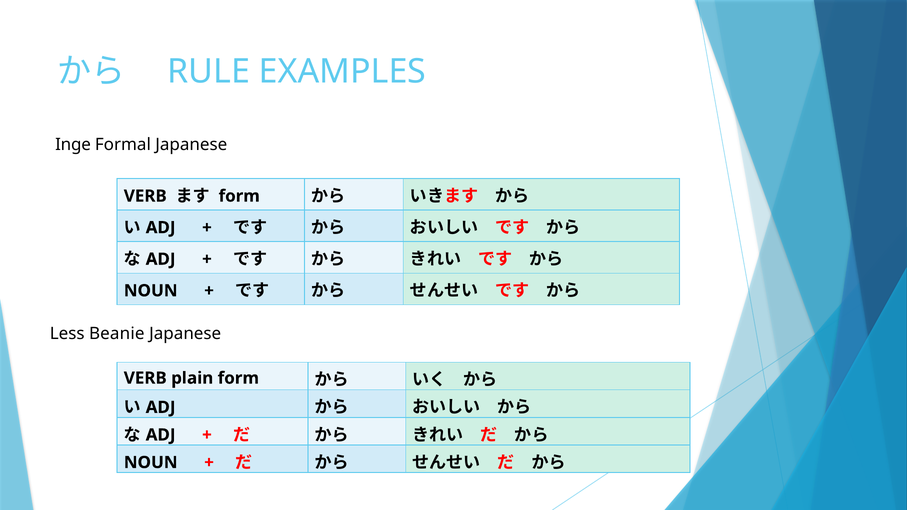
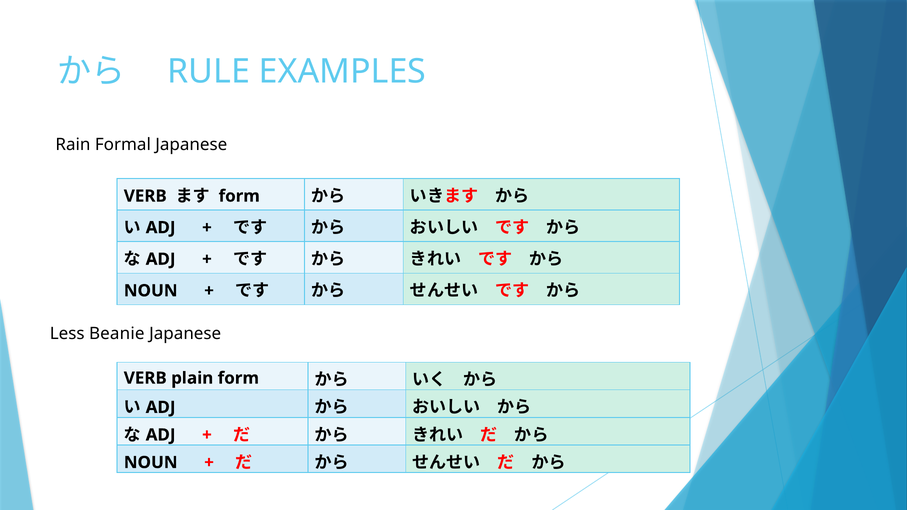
Inge: Inge -> Rain (73, 145)
